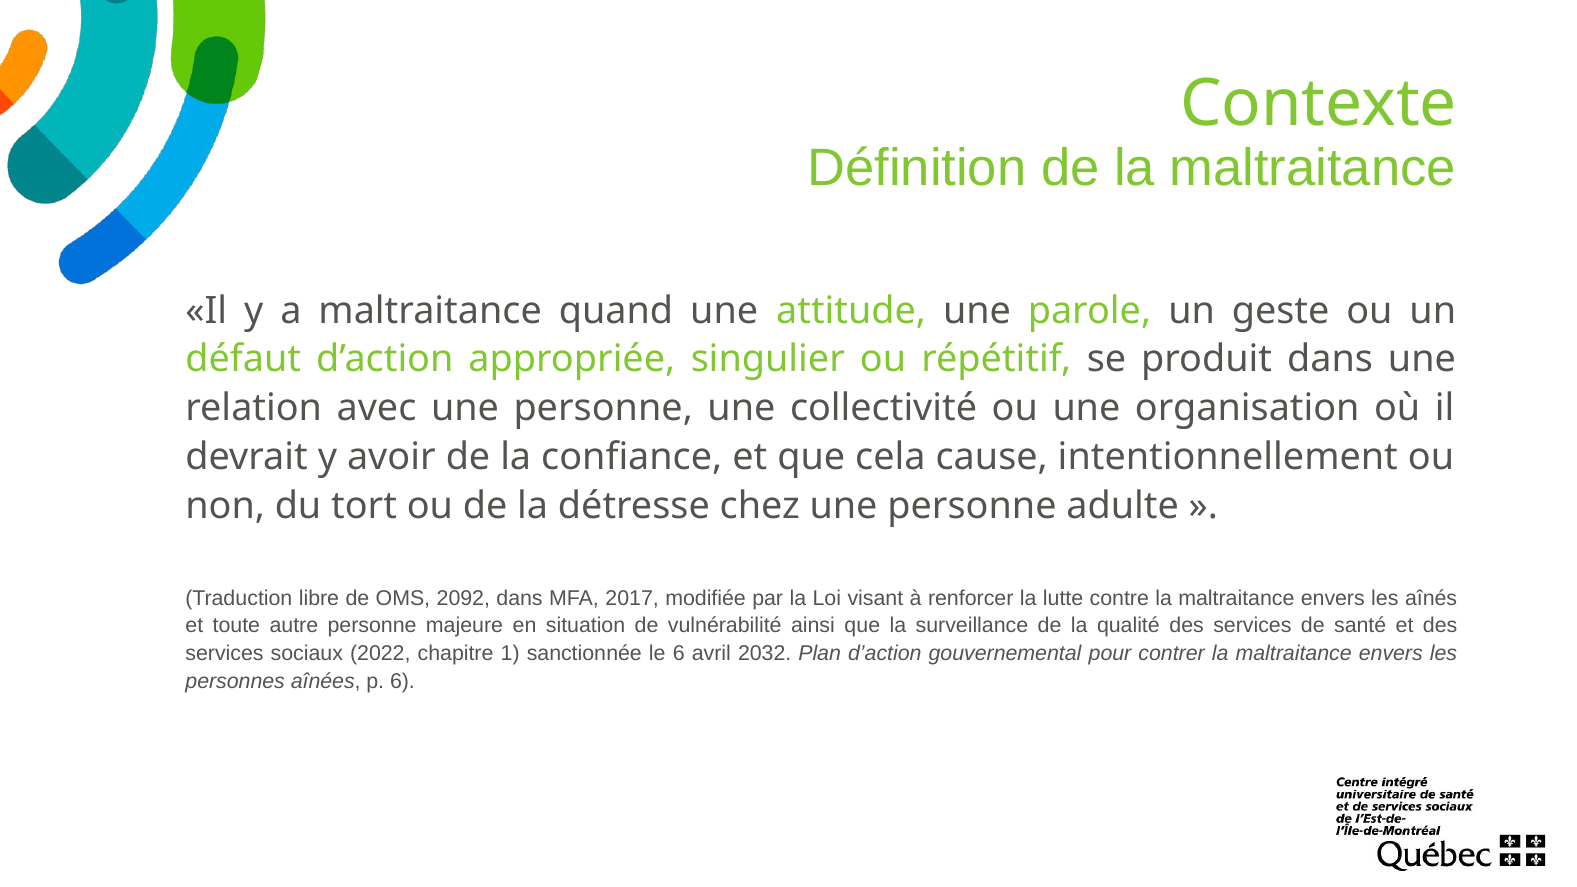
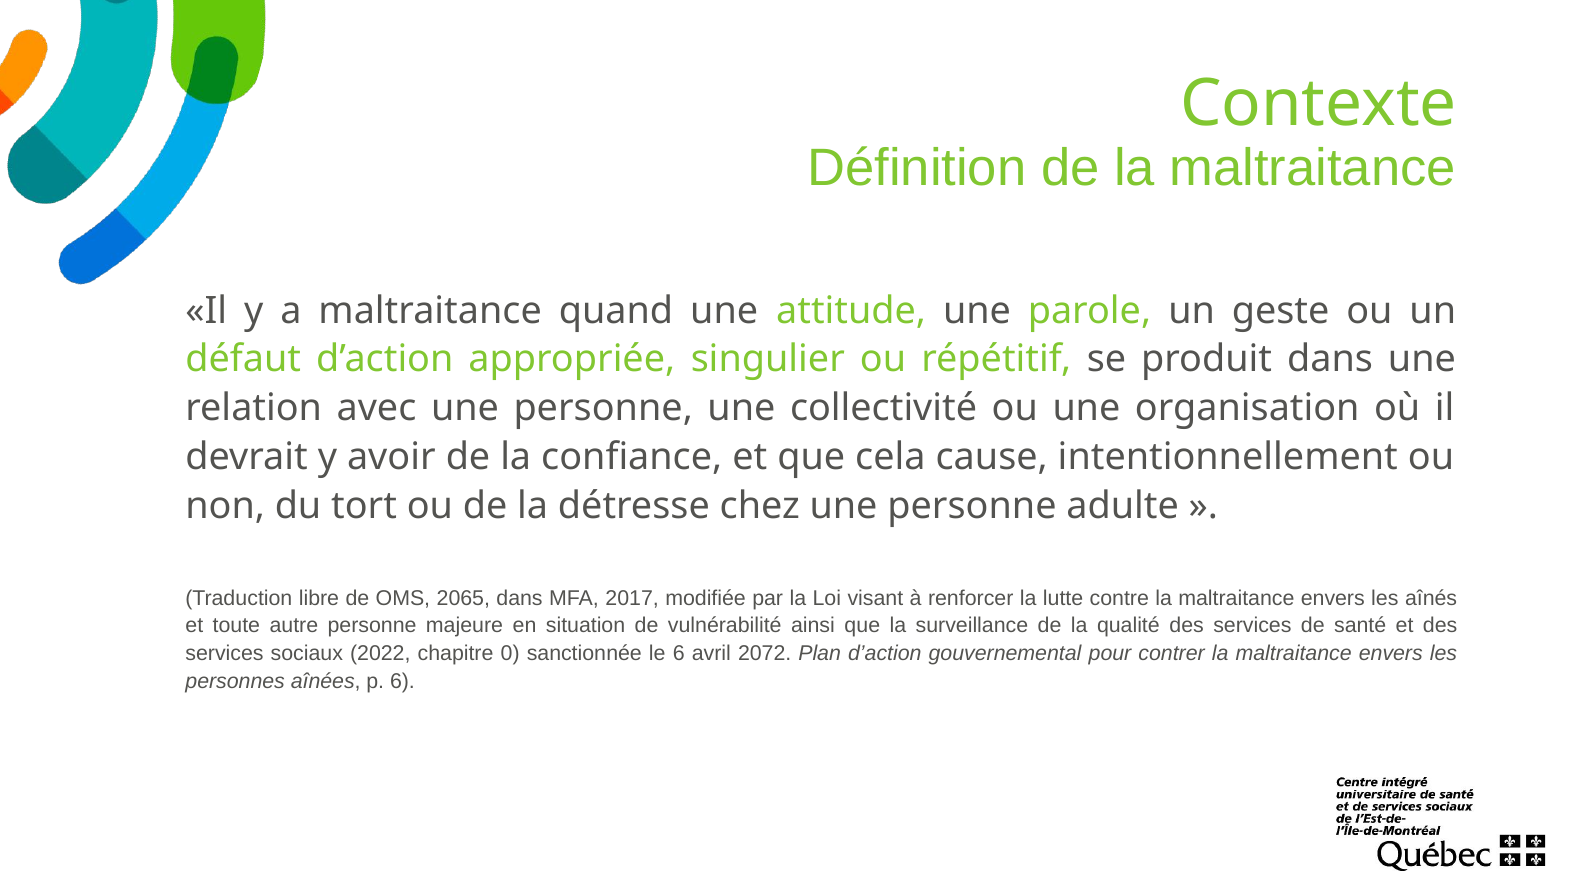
2092: 2092 -> 2065 (463, 598)
1: 1 -> 0 (510, 653)
2032: 2032 -> 2072 (765, 653)
